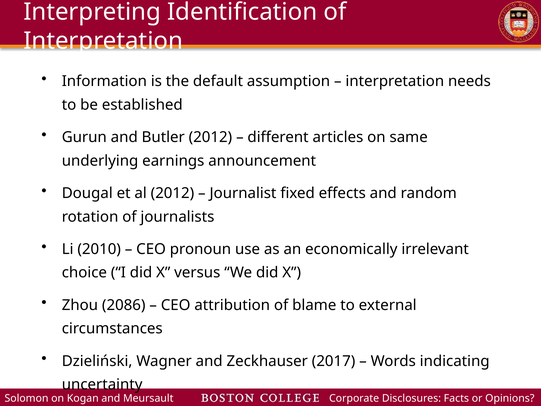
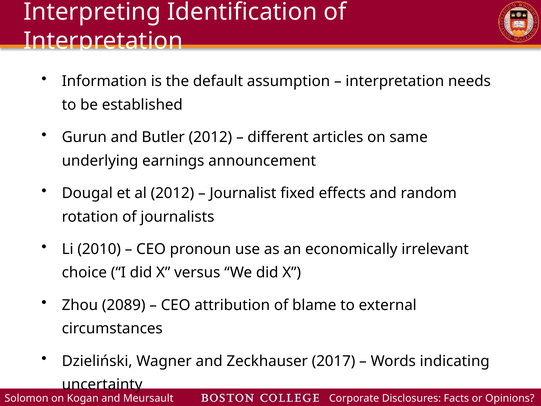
2086: 2086 -> 2089 (124, 305)
